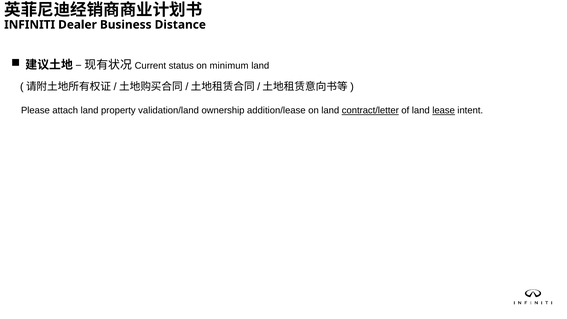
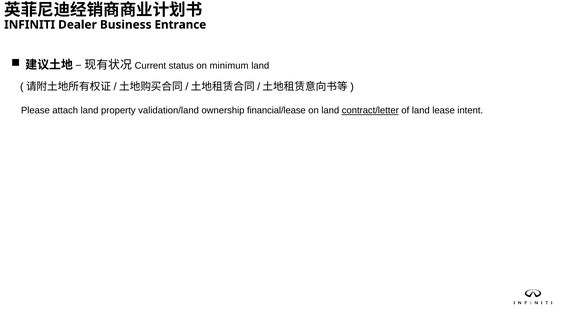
Distance: Distance -> Entrance (180, 25)
addition/lease: addition/lease -> financial/lease (276, 110)
lease underline: present -> none (444, 110)
